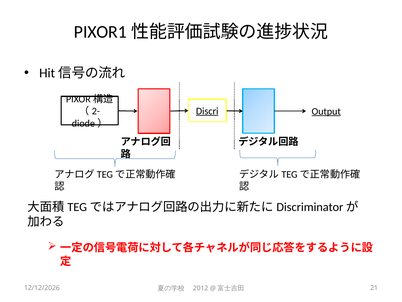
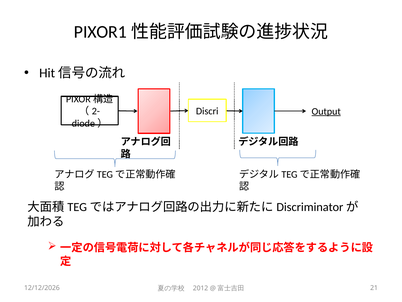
Discri underline: present -> none (207, 111)
